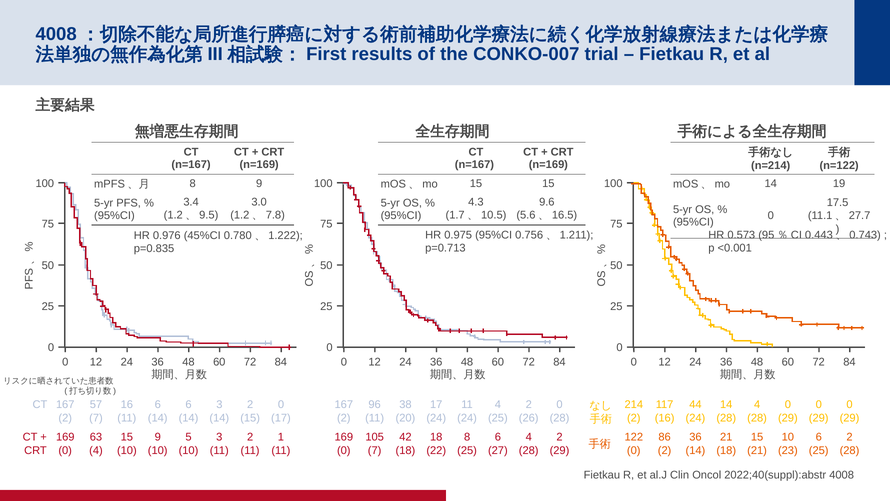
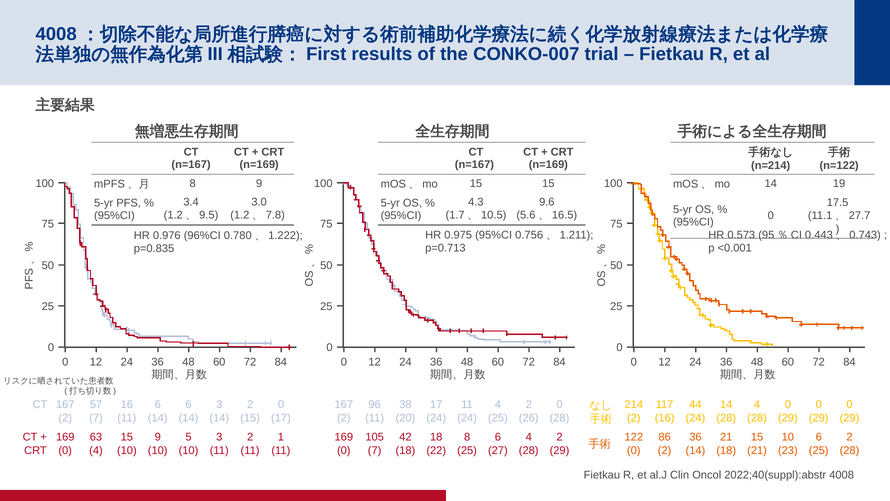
45%CI: 45%CI -> 96%CI (202, 235)
